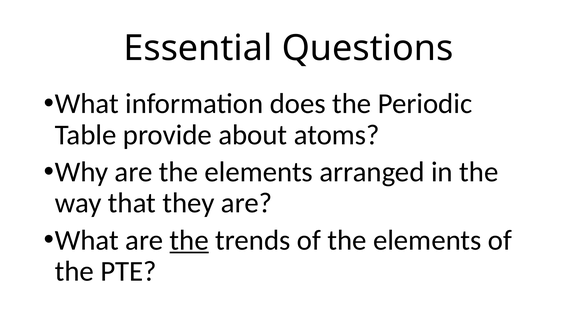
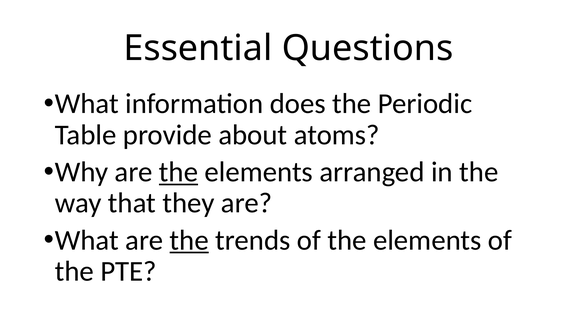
the underline: none -> present (178, 172)
